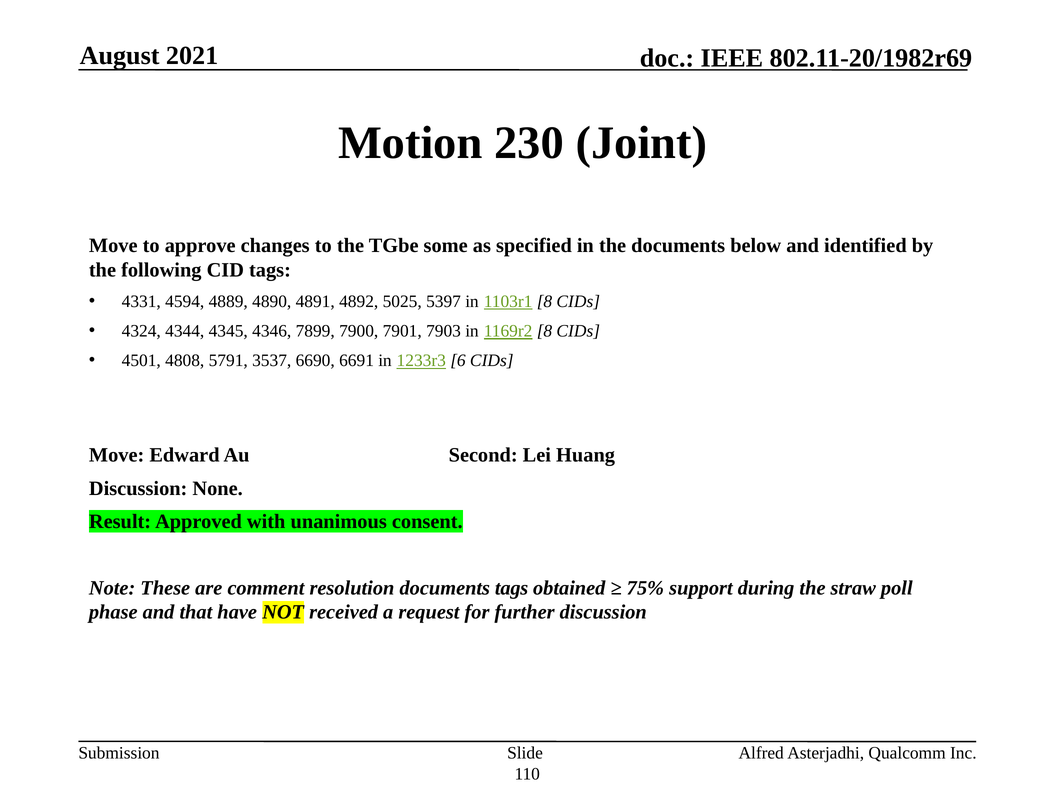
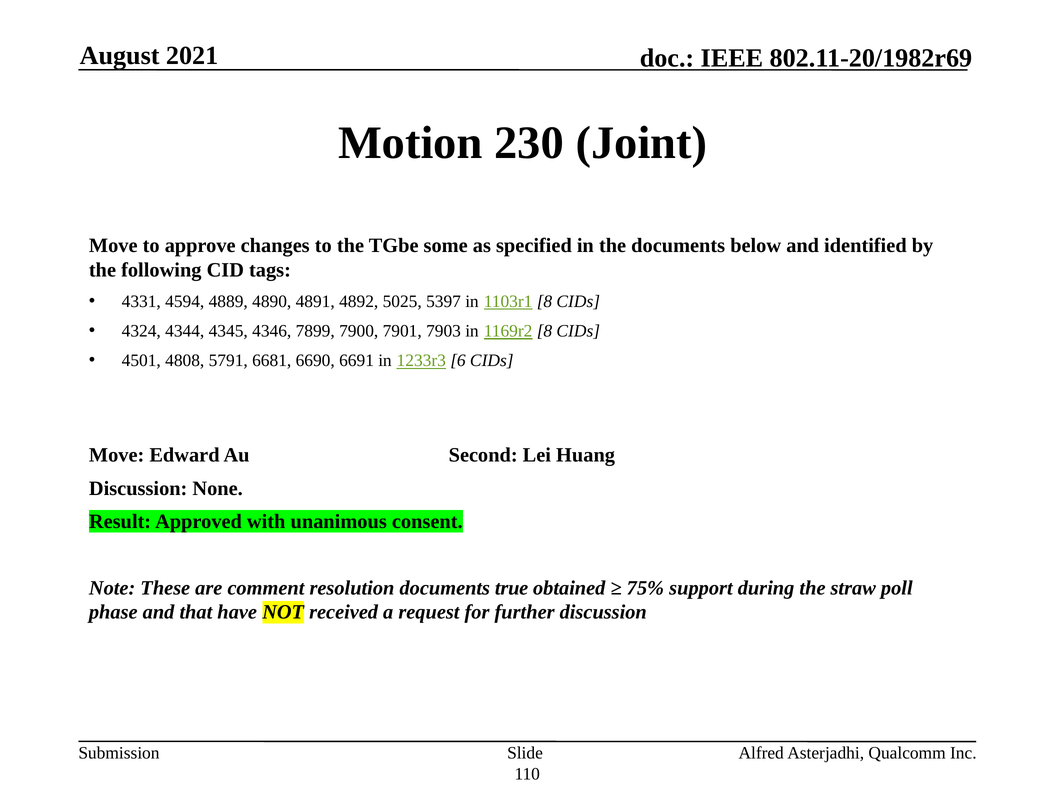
3537: 3537 -> 6681 (272, 360)
documents tags: tags -> true (512, 587)
